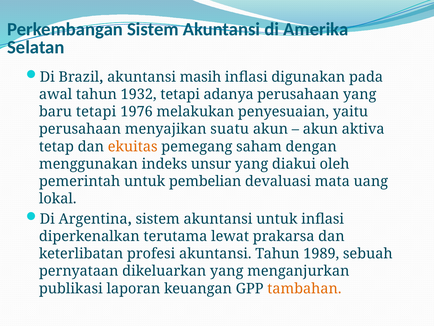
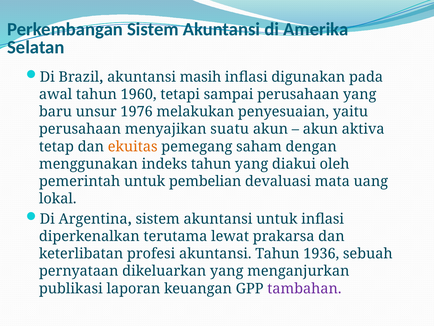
1932: 1932 -> 1960 (139, 94)
adanya: adanya -> sampai (229, 94)
baru tetapi: tetapi -> unsur (96, 112)
indeks unsur: unsur -> tahun (211, 164)
1989: 1989 -> 1936 (321, 253)
tambahan colour: orange -> purple (304, 288)
